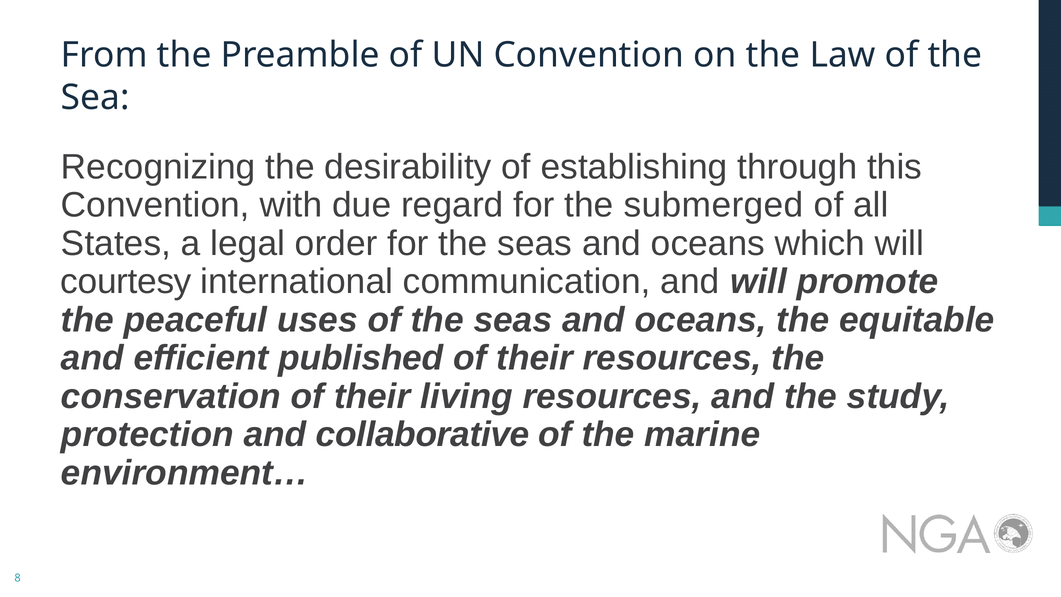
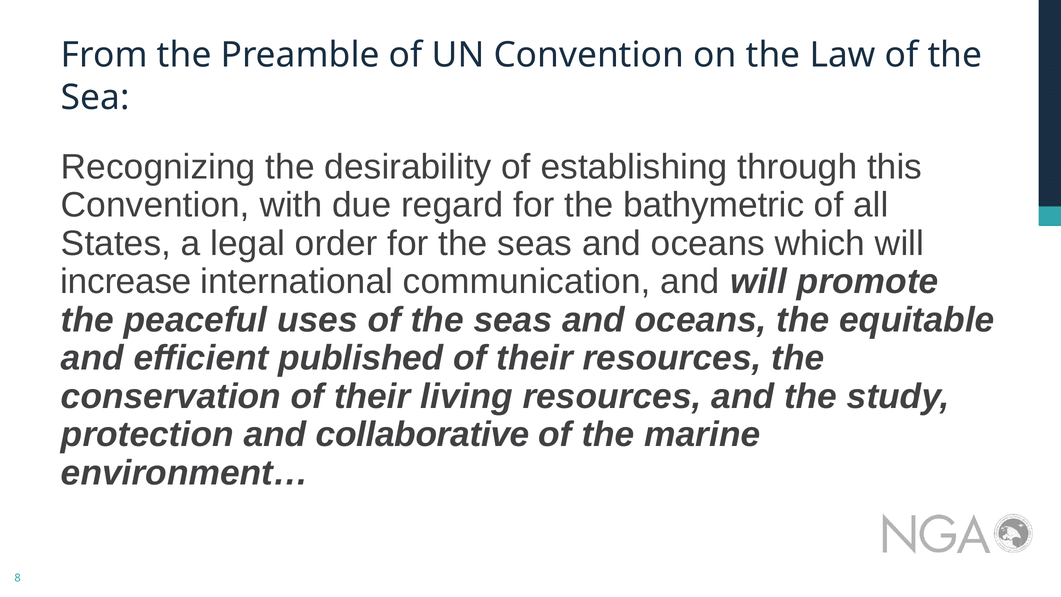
submerged: submerged -> bathymetric (714, 205)
courtesy: courtesy -> increase (126, 282)
